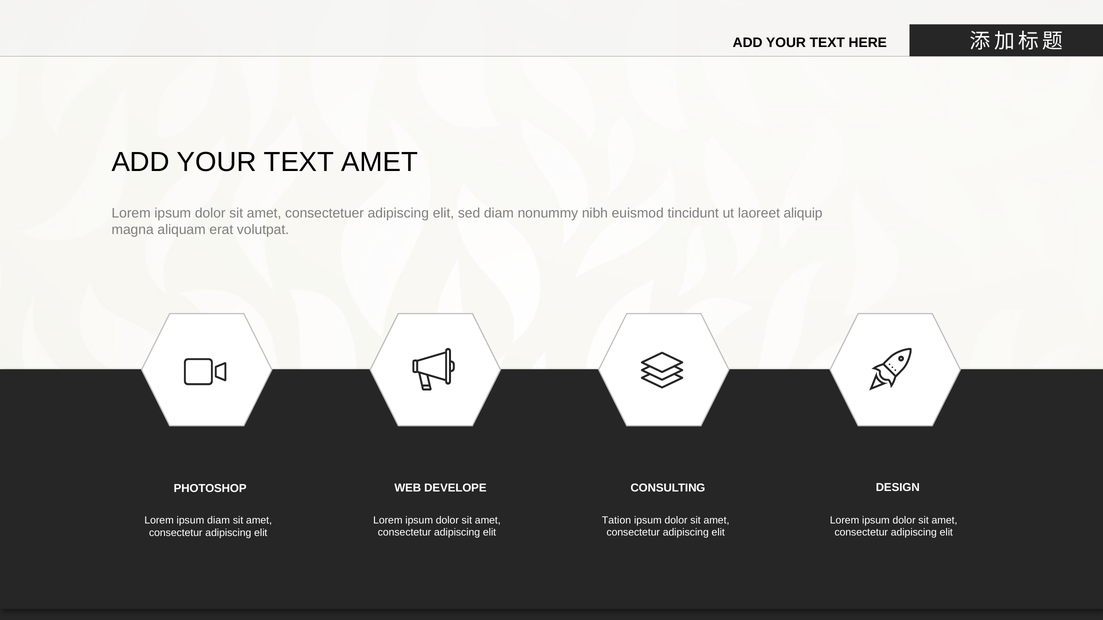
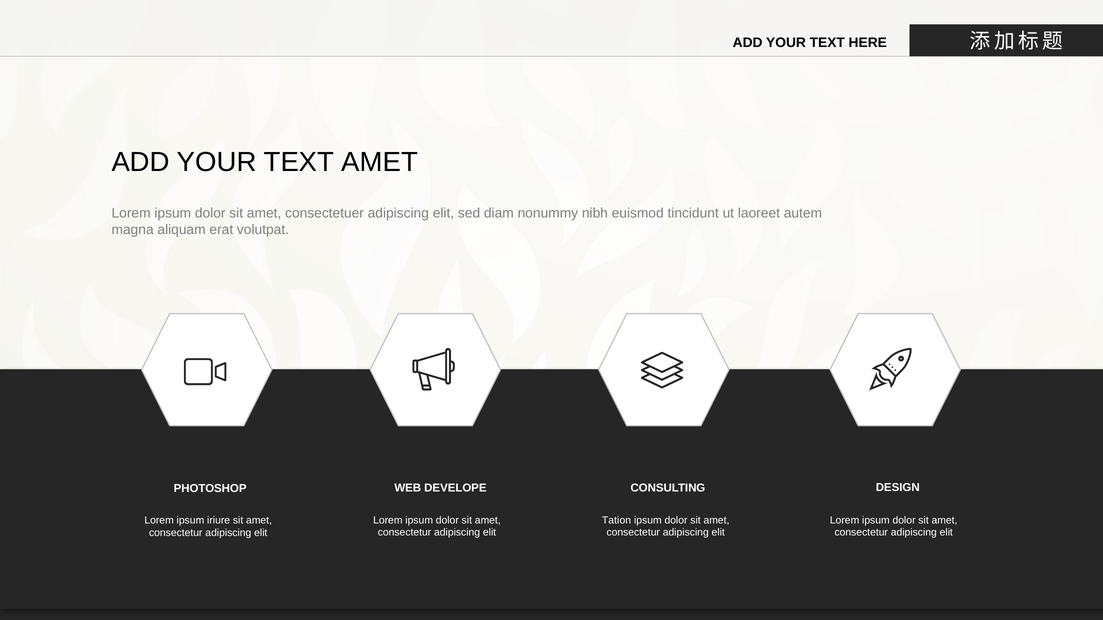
aliquip: aliquip -> autem (803, 213)
ipsum diam: diam -> iriure (219, 521)
